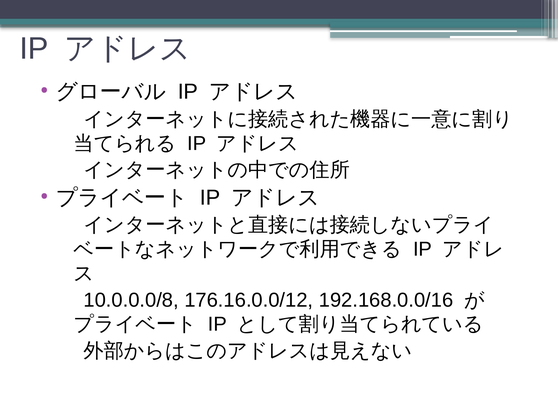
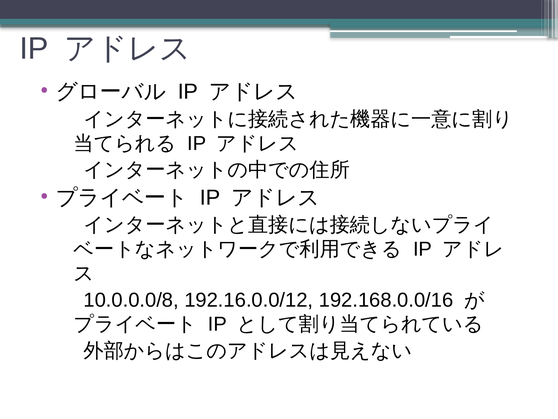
176.16.0.0/12: 176.16.0.0/12 -> 192.16.0.0/12 (249, 300)
